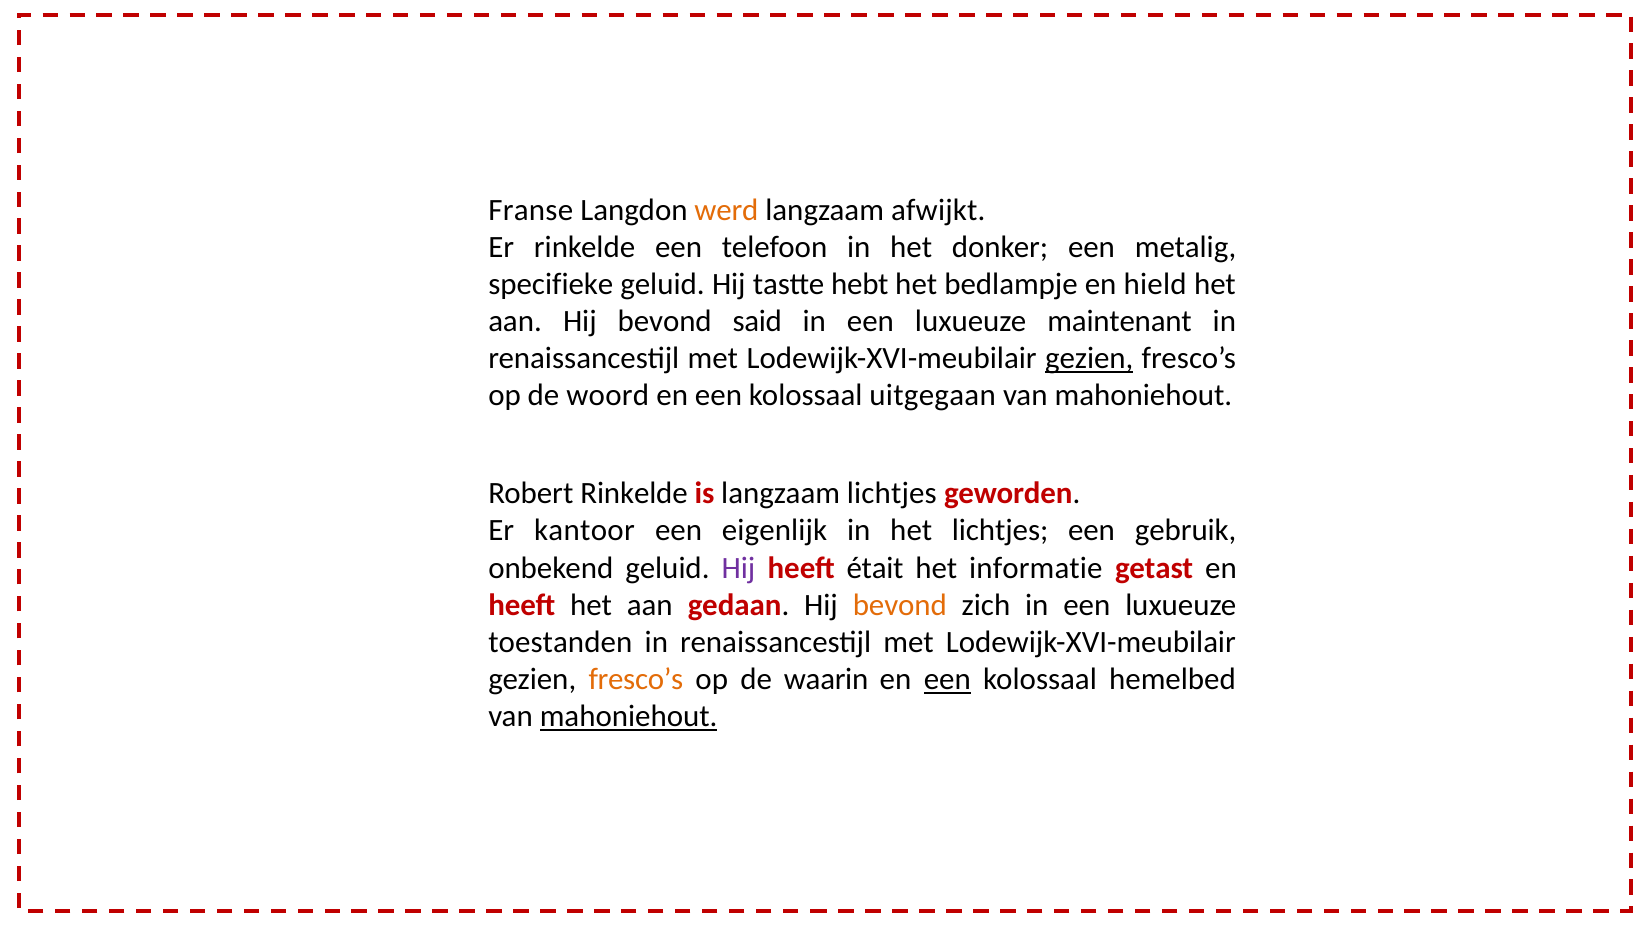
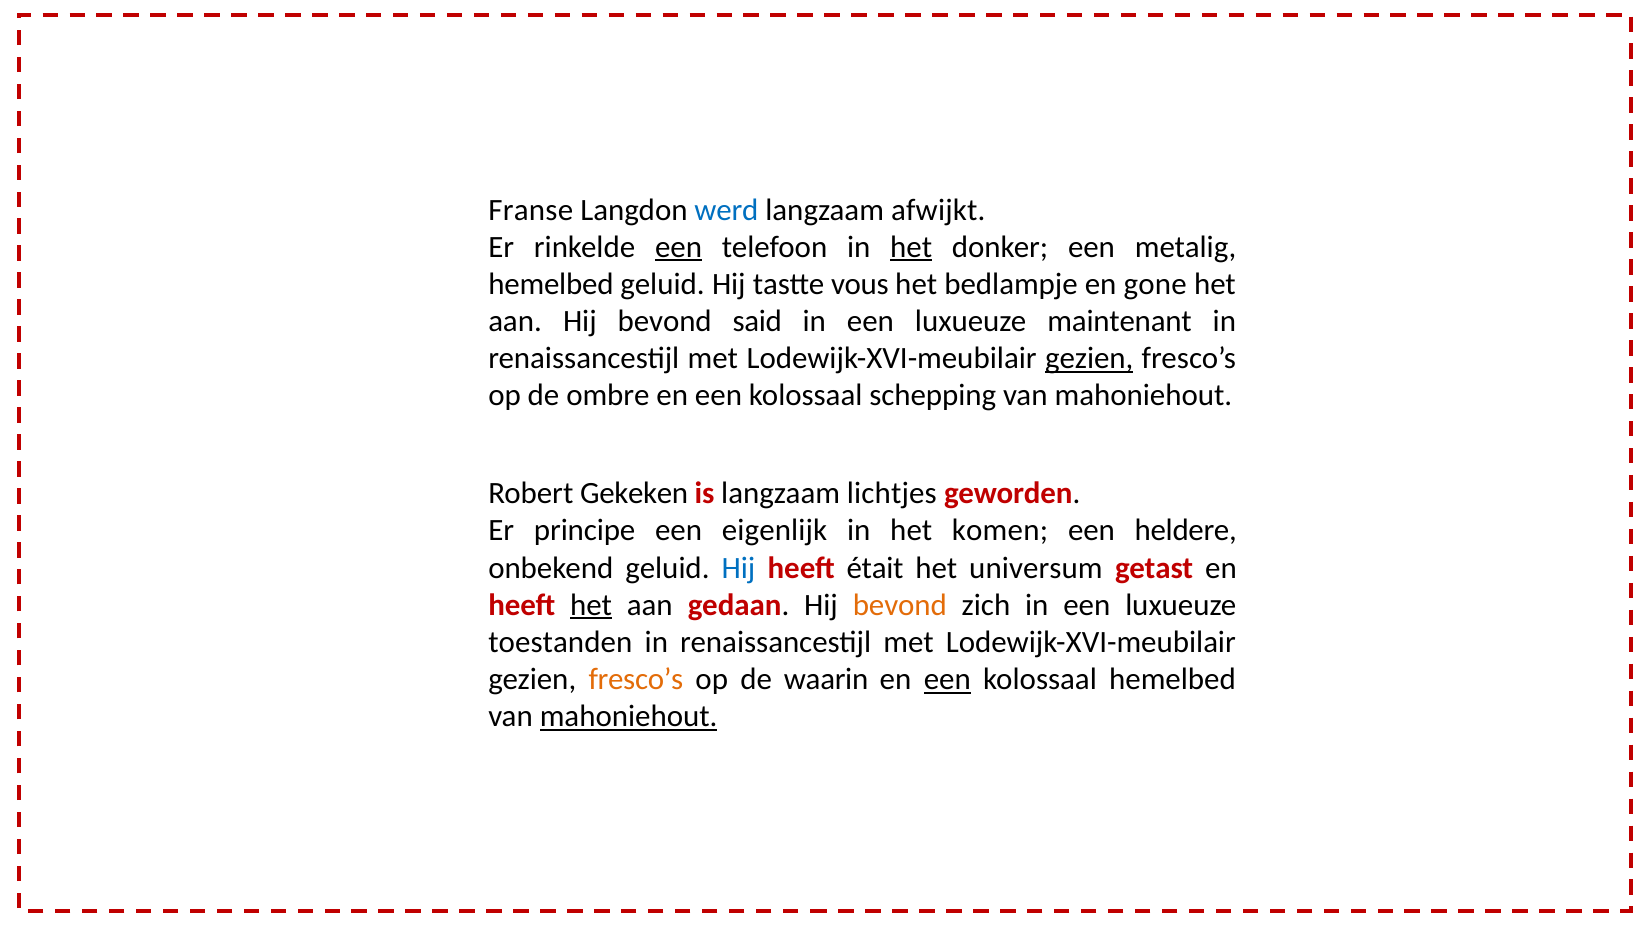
werd colour: orange -> blue (726, 210)
een underline: none -> present (679, 247)
het underline: none -> present (911, 247)
specifieke: specifieke -> hemelbed (551, 284)
hebt: hebt -> vous (860, 284)
hield: hield -> gone (1155, 284)
woord: woord -> ombre (608, 396)
uitgegaan: uitgegaan -> schepping (933, 396)
Robert Rinkelde: Rinkelde -> Gekeken (634, 493)
kantoor: kantoor -> principe (585, 530)
het lichtjes: lichtjes -> komen (1000, 530)
gebruik: gebruik -> heldere (1186, 530)
Hij colour: purple -> blue (739, 568)
informatie: informatie -> universum (1036, 568)
het underline: none -> present (591, 605)
